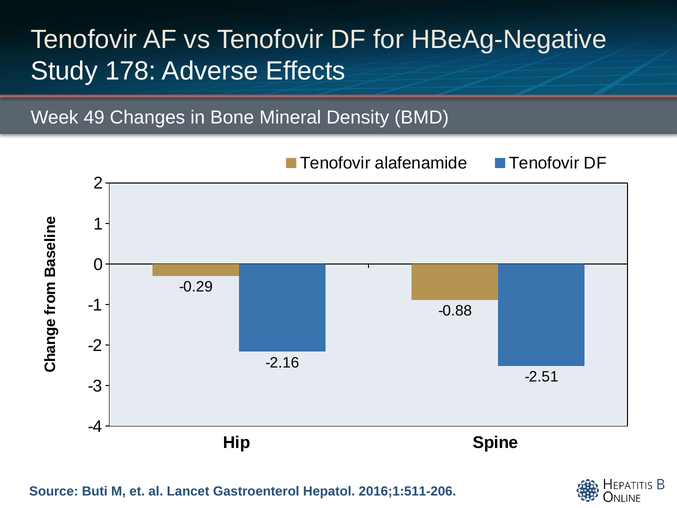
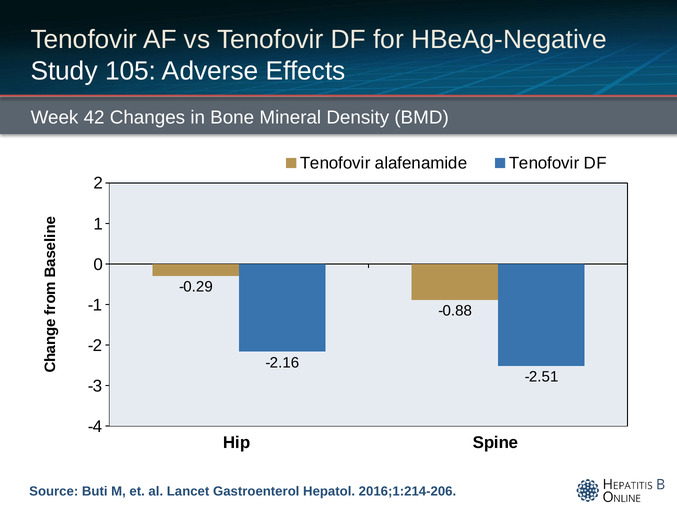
178: 178 -> 105 (131, 71)
49: 49 -> 42 (94, 117)
2016;1:511-206: 2016;1:511-206 -> 2016;1:214-206 (407, 491)
